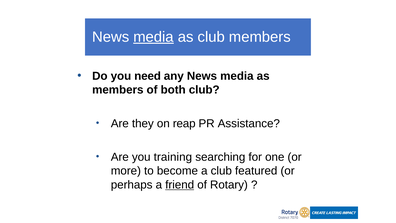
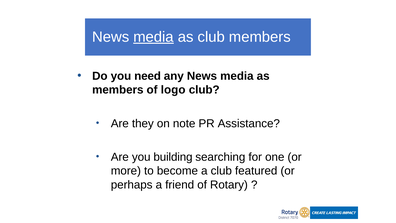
both: both -> logo (173, 90)
reap: reap -> note (184, 123)
training: training -> building (173, 157)
friend underline: present -> none (180, 185)
